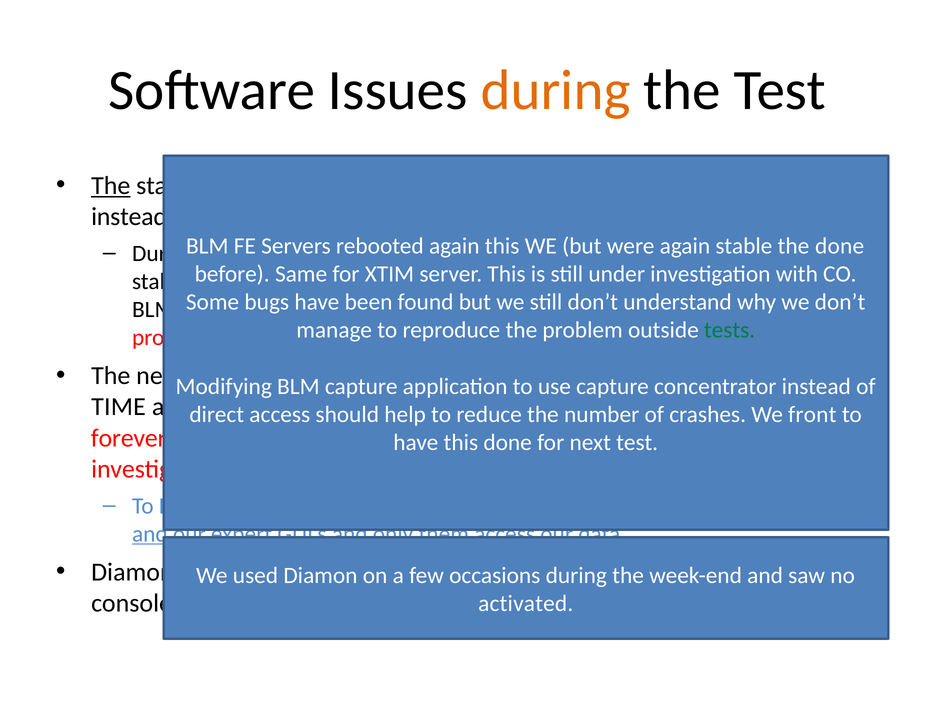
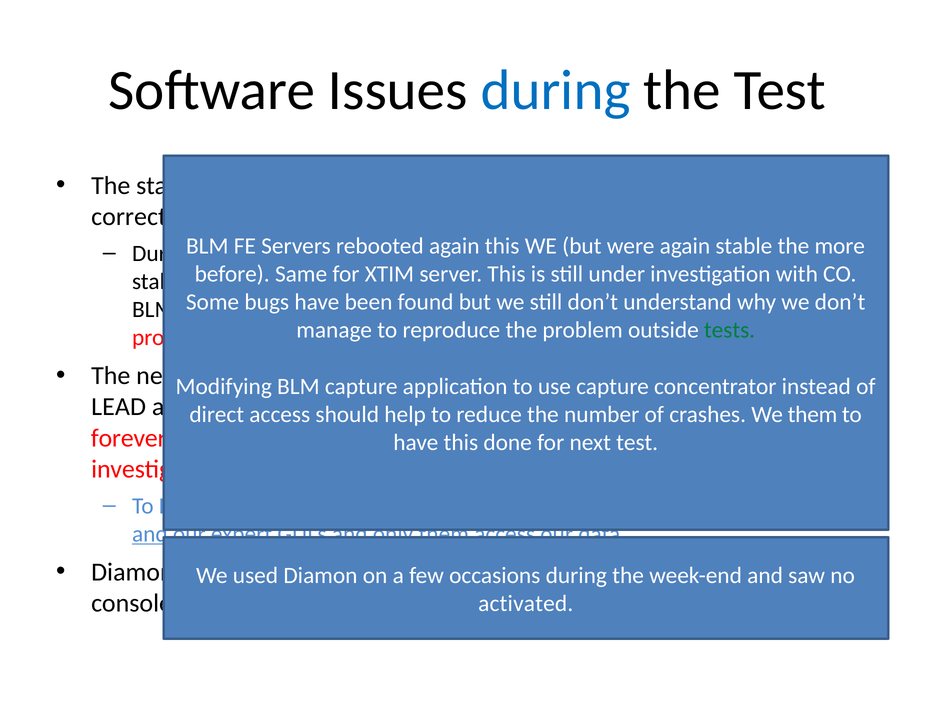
during colour: orange -> blue (555, 91)
The underline: present -> none (111, 186)
instead: instead -> correct (129, 217)
done: done -> more (840, 246)
TIME: TIME -> LEAD (119, 407)
front: front -> them (812, 415)
